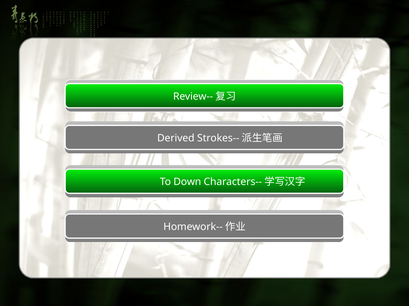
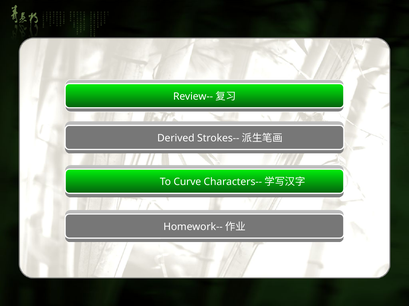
Down: Down -> Curve (187, 182)
